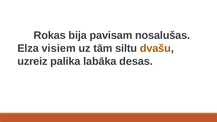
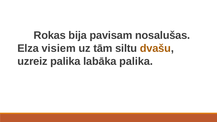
labāka desas: desas -> palika (136, 61)
